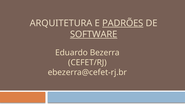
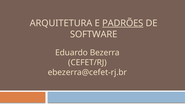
SOFTWARE underline: present -> none (94, 34)
